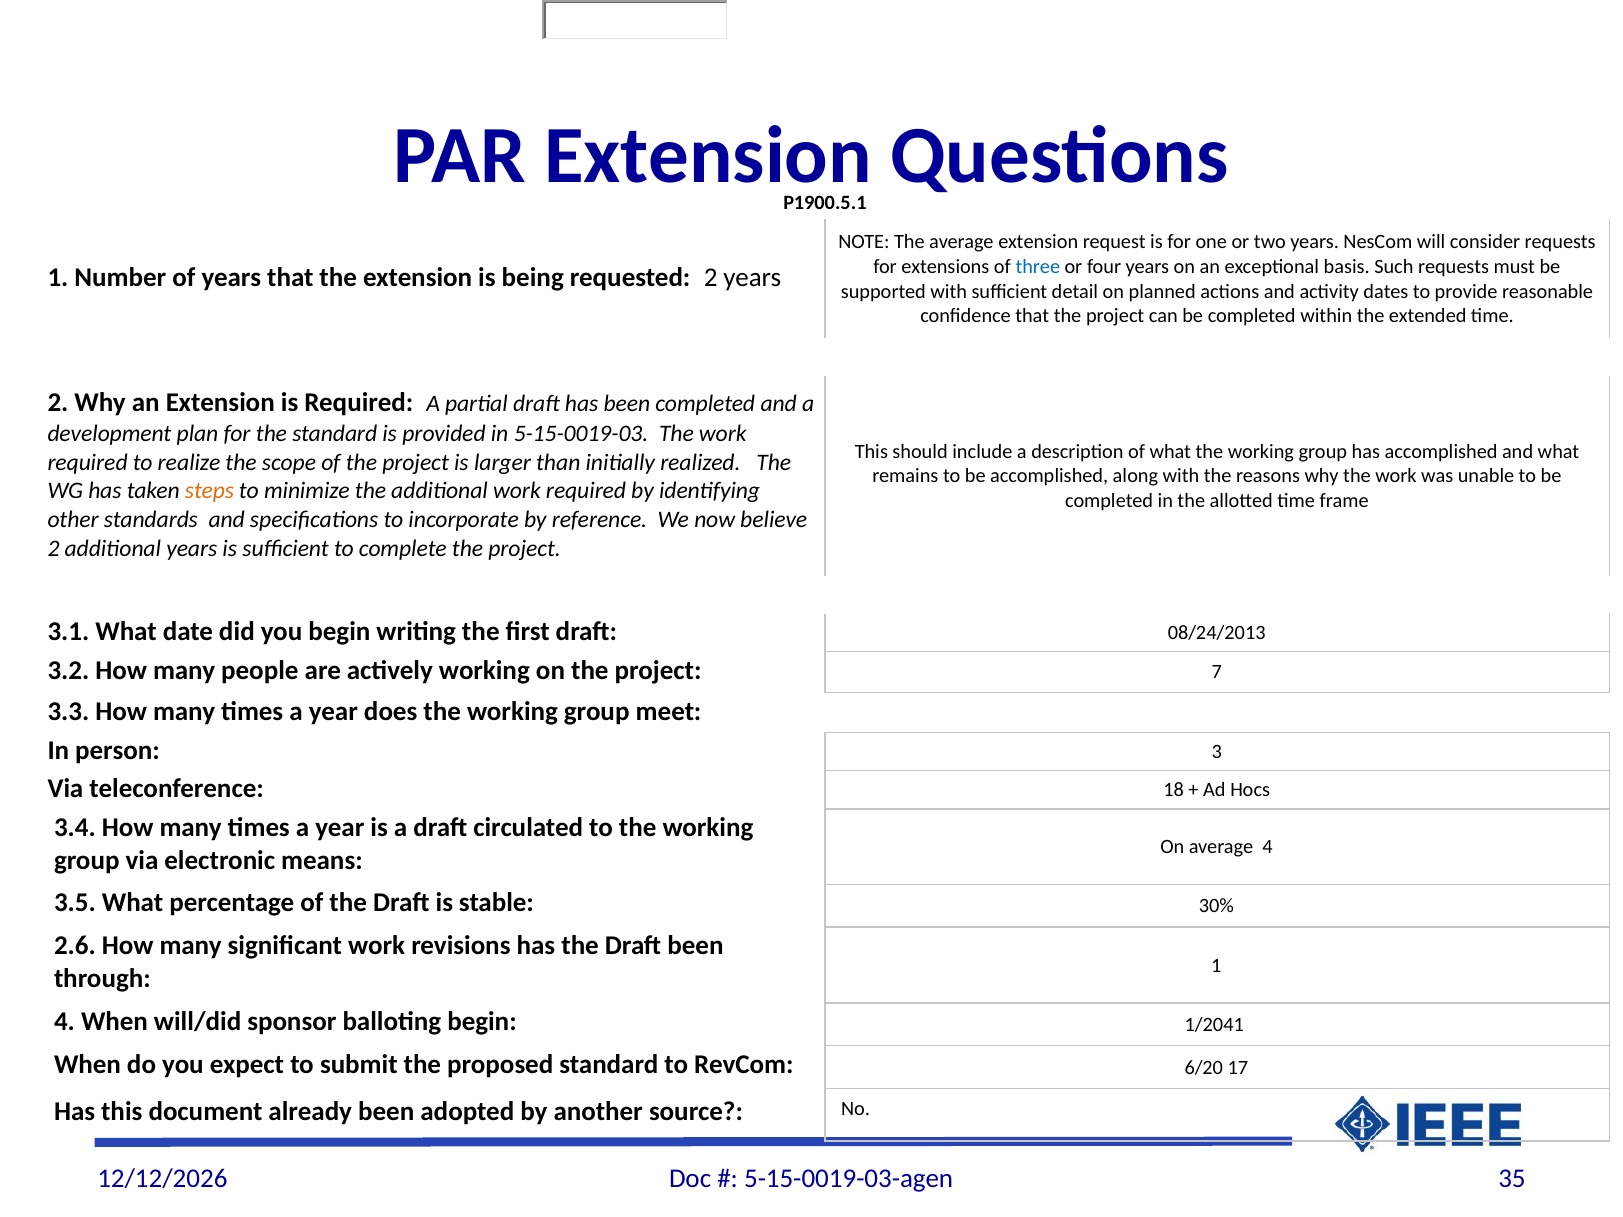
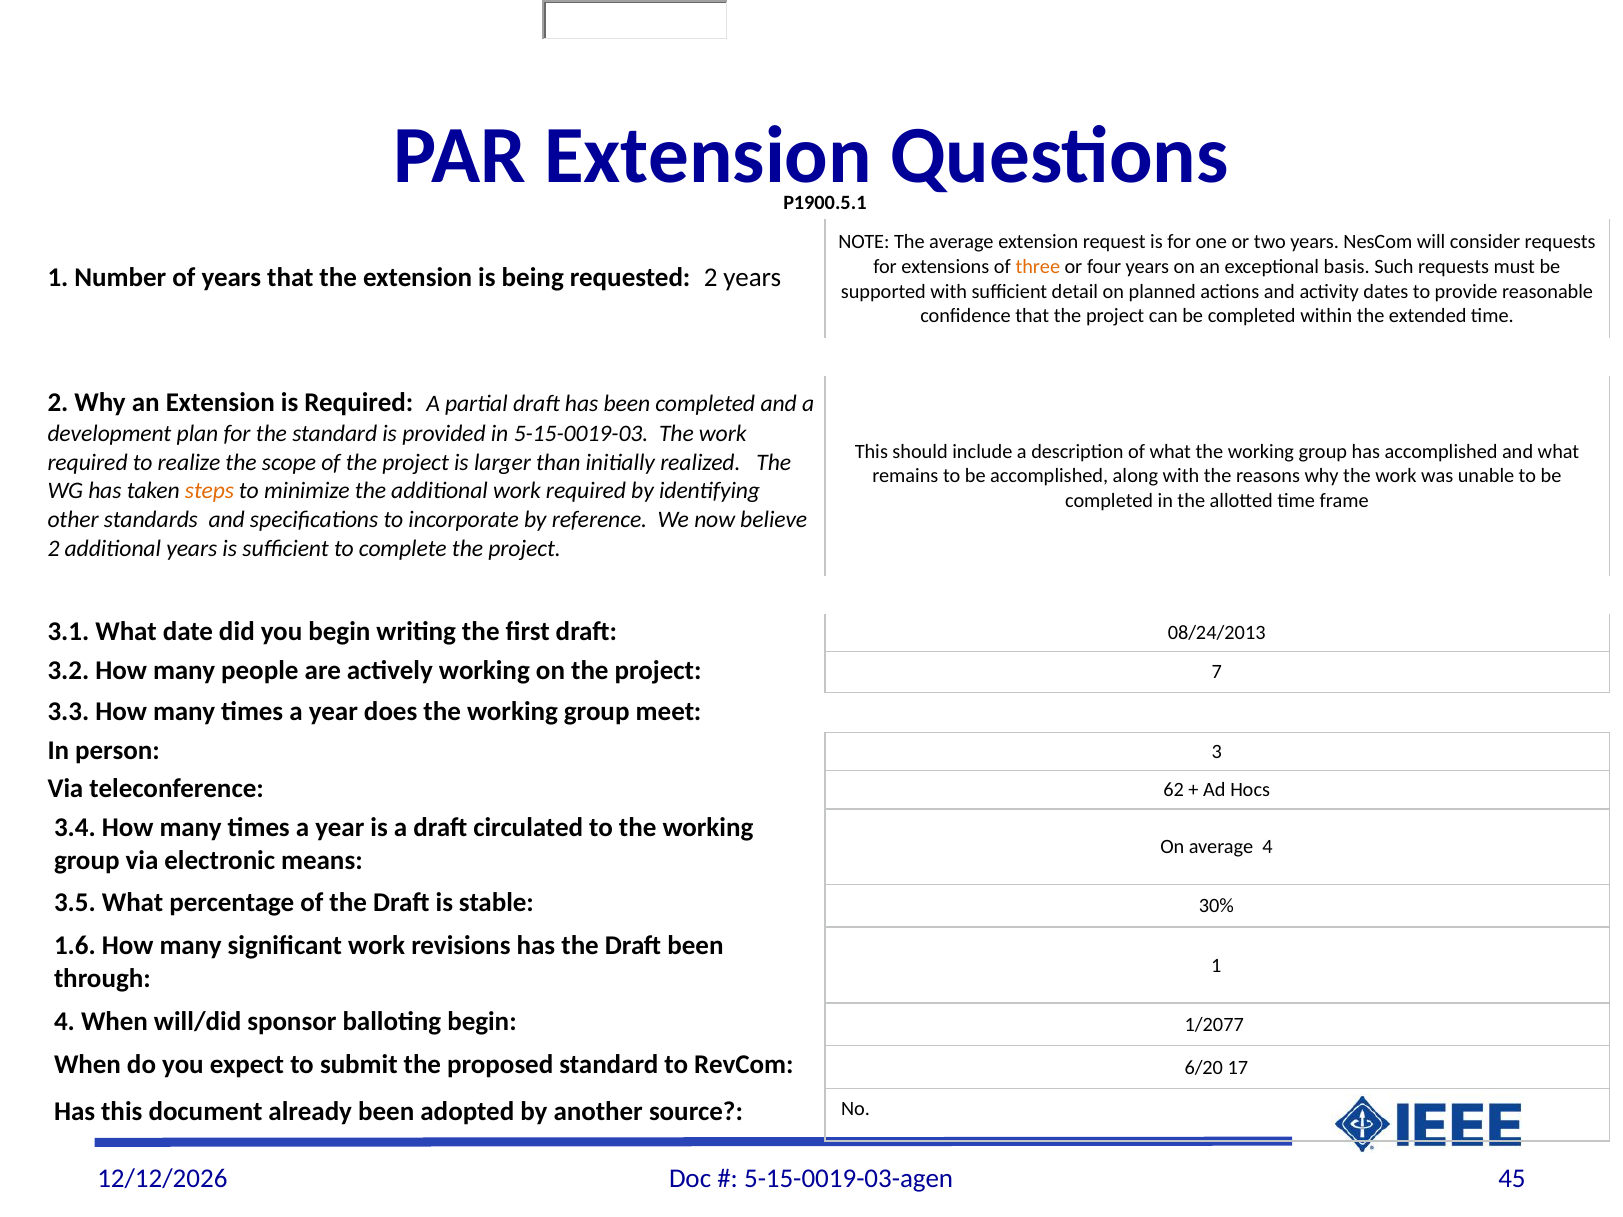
three colour: blue -> orange (1038, 267)
18: 18 -> 62 (1174, 790)
2.6: 2.6 -> 1.6 (75, 946)
1/2041: 1/2041 -> 1/2077 (1214, 1025)
35: 35 -> 45 (1512, 1178)
